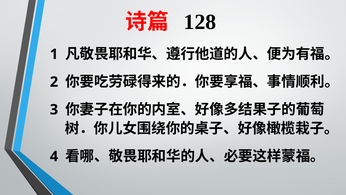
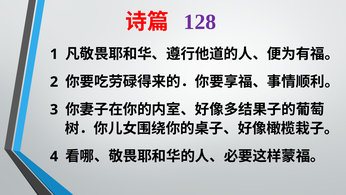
128 colour: black -> purple (200, 22)
